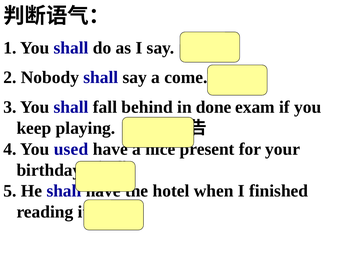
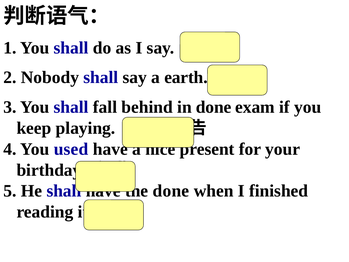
come: come -> earth (186, 77)
hotel: hotel -> done (171, 191)
